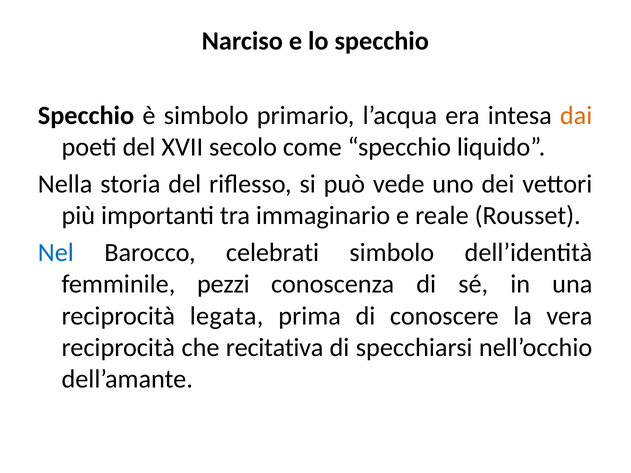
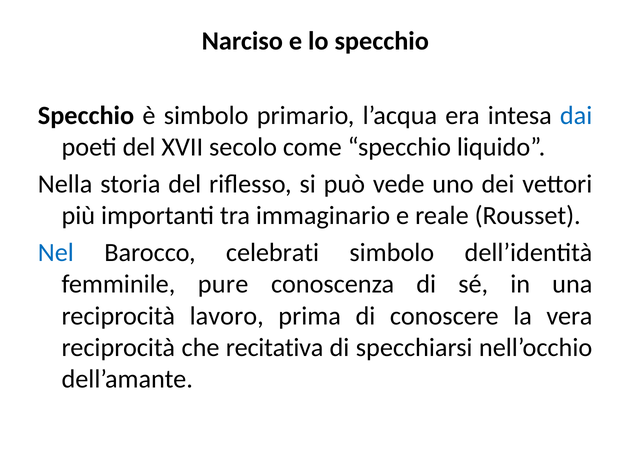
dai colour: orange -> blue (576, 115)
pezzi: pezzi -> pure (223, 284)
legata: legata -> lavoro (227, 316)
